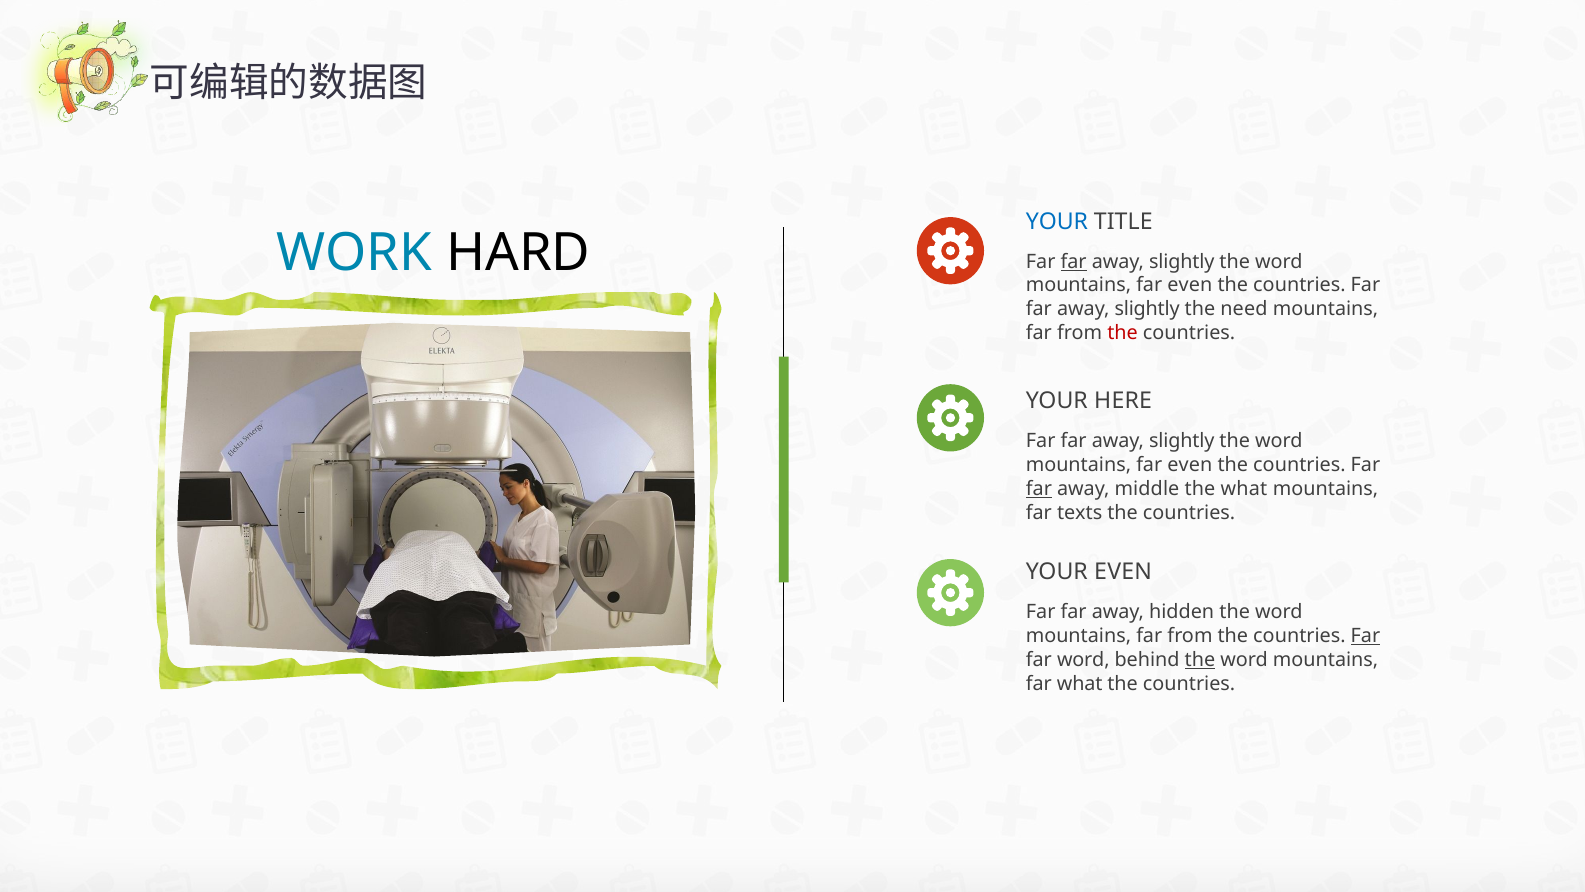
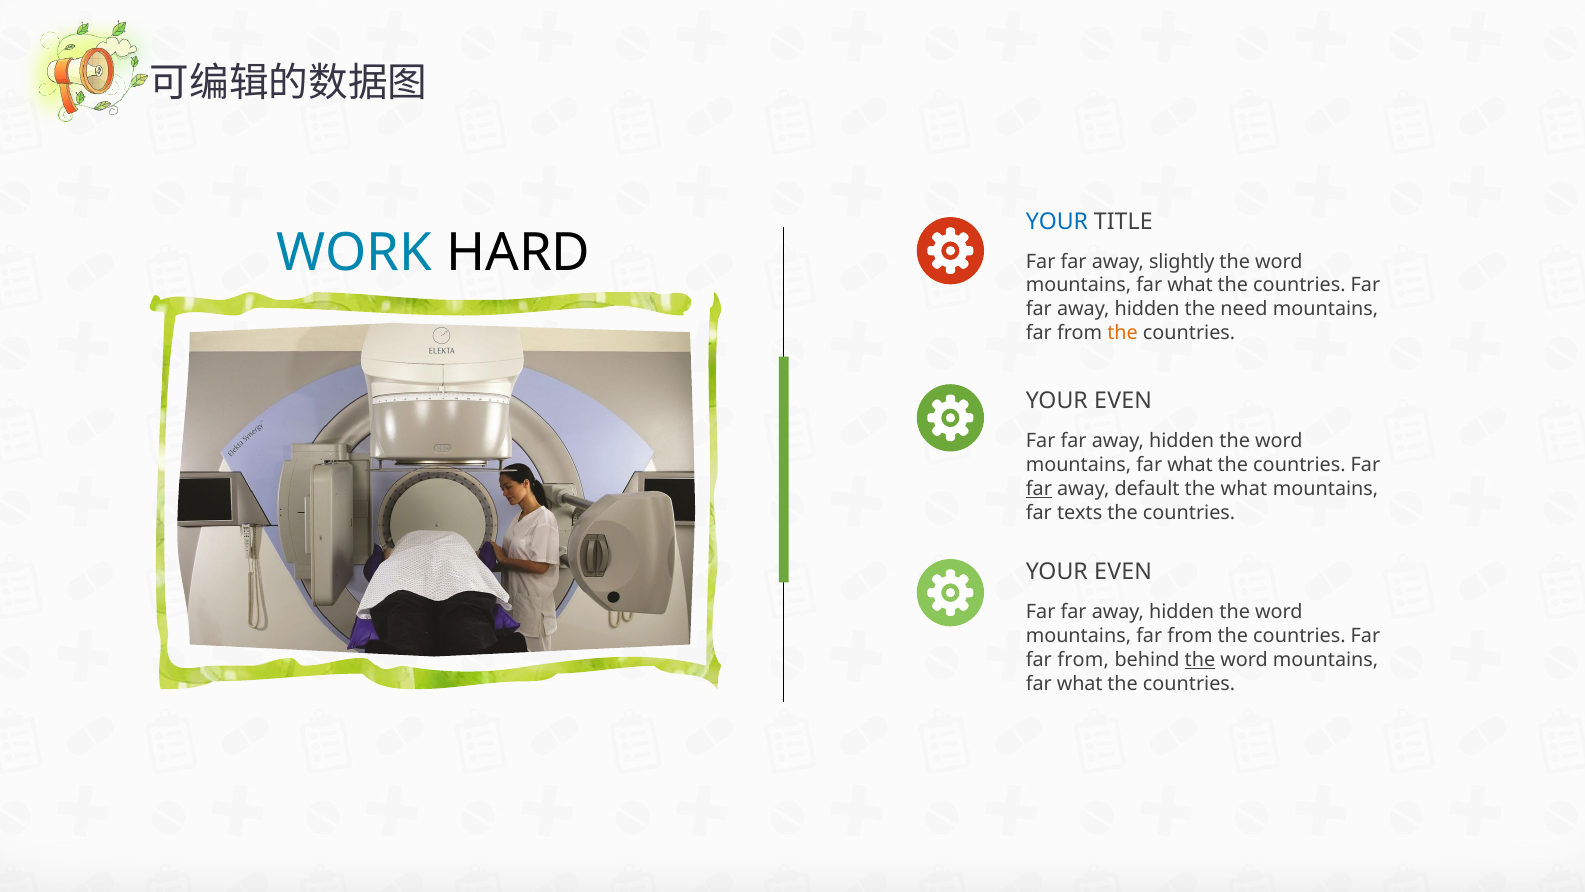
far underline: present -> none (1074, 261)
even: even -> what (1190, 285)
slightly: slightly -> hidden (1147, 309)
the colour: red -> orange (1123, 333)
HERE: HERE -> EVEN (1123, 401)
slightly: slightly -> hidden (1182, 441)
even: even -> what (1190, 465)
middle: middle -> default (1147, 489)
Far underline: present -> none (1365, 636)
word: word -> from (1083, 659)
